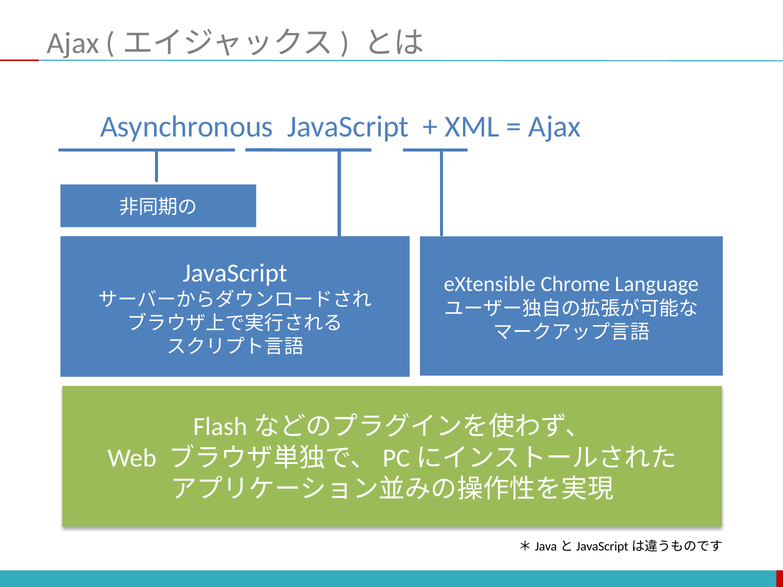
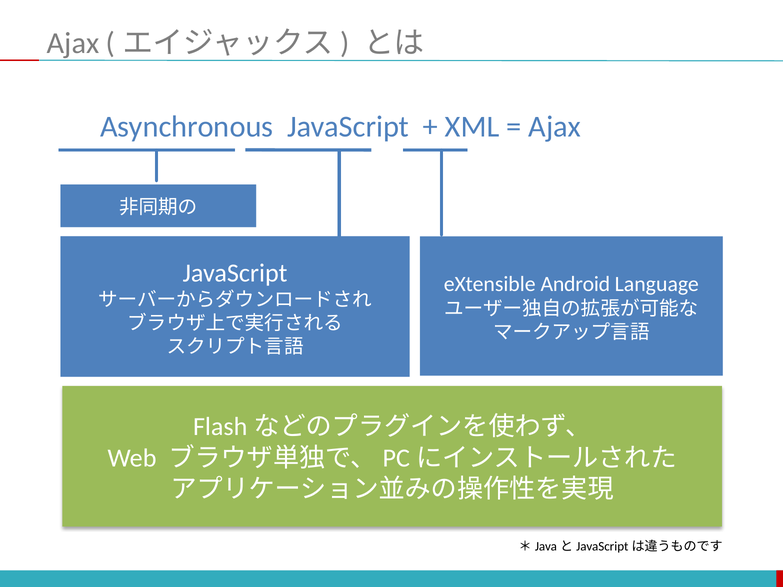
Chrome: Chrome -> Android (575, 284)
